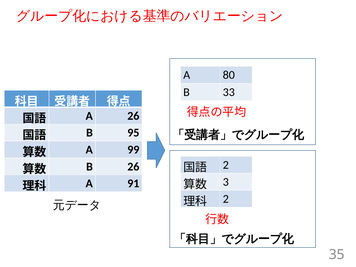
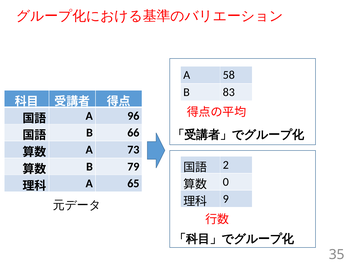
80: 80 -> 58 (229, 75)
33: 33 -> 83 (229, 92)
A 26: 26 -> 96 (133, 116)
95: 95 -> 66 (133, 133)
99: 99 -> 73 (133, 150)
B 26: 26 -> 79 (133, 167)
3: 3 -> 0 (226, 182)
91: 91 -> 65 (133, 184)
2: 2 -> 9 (226, 199)
